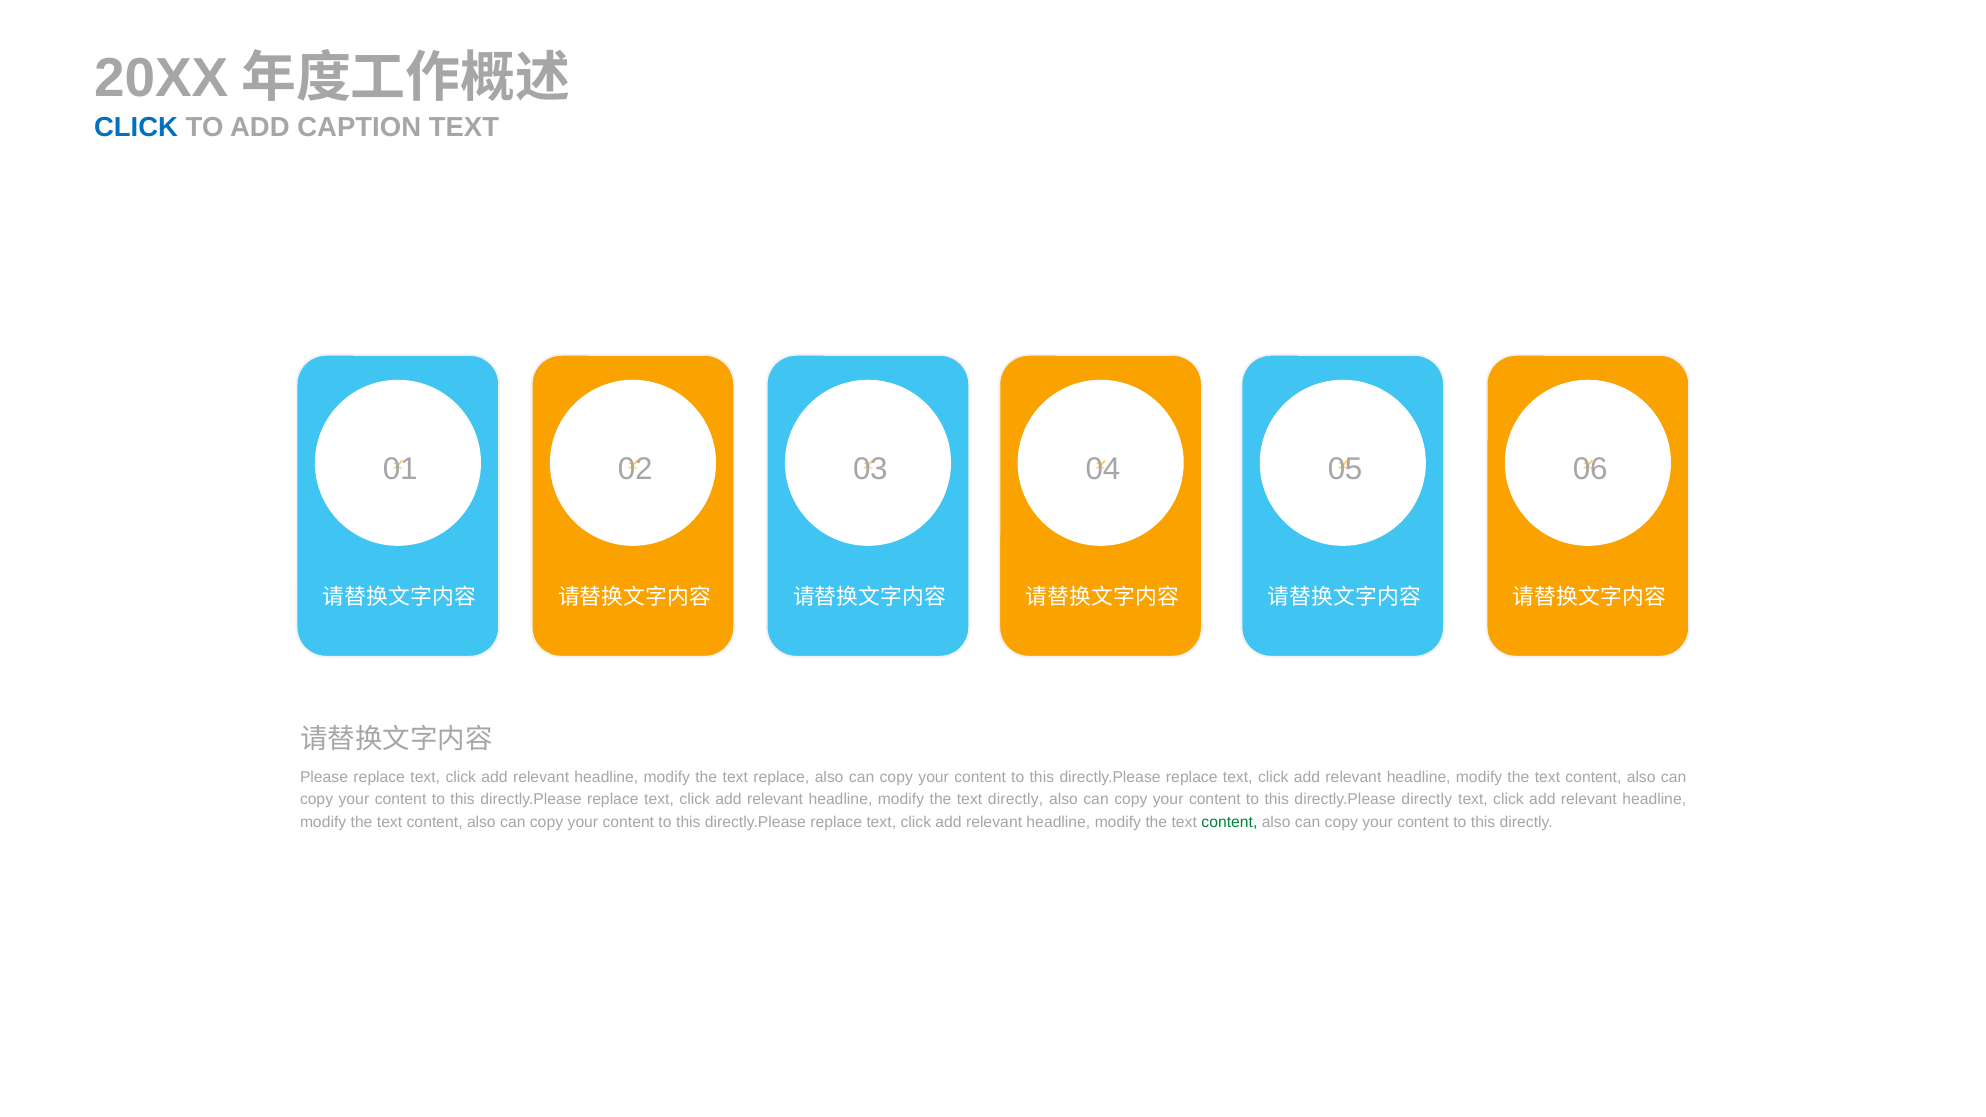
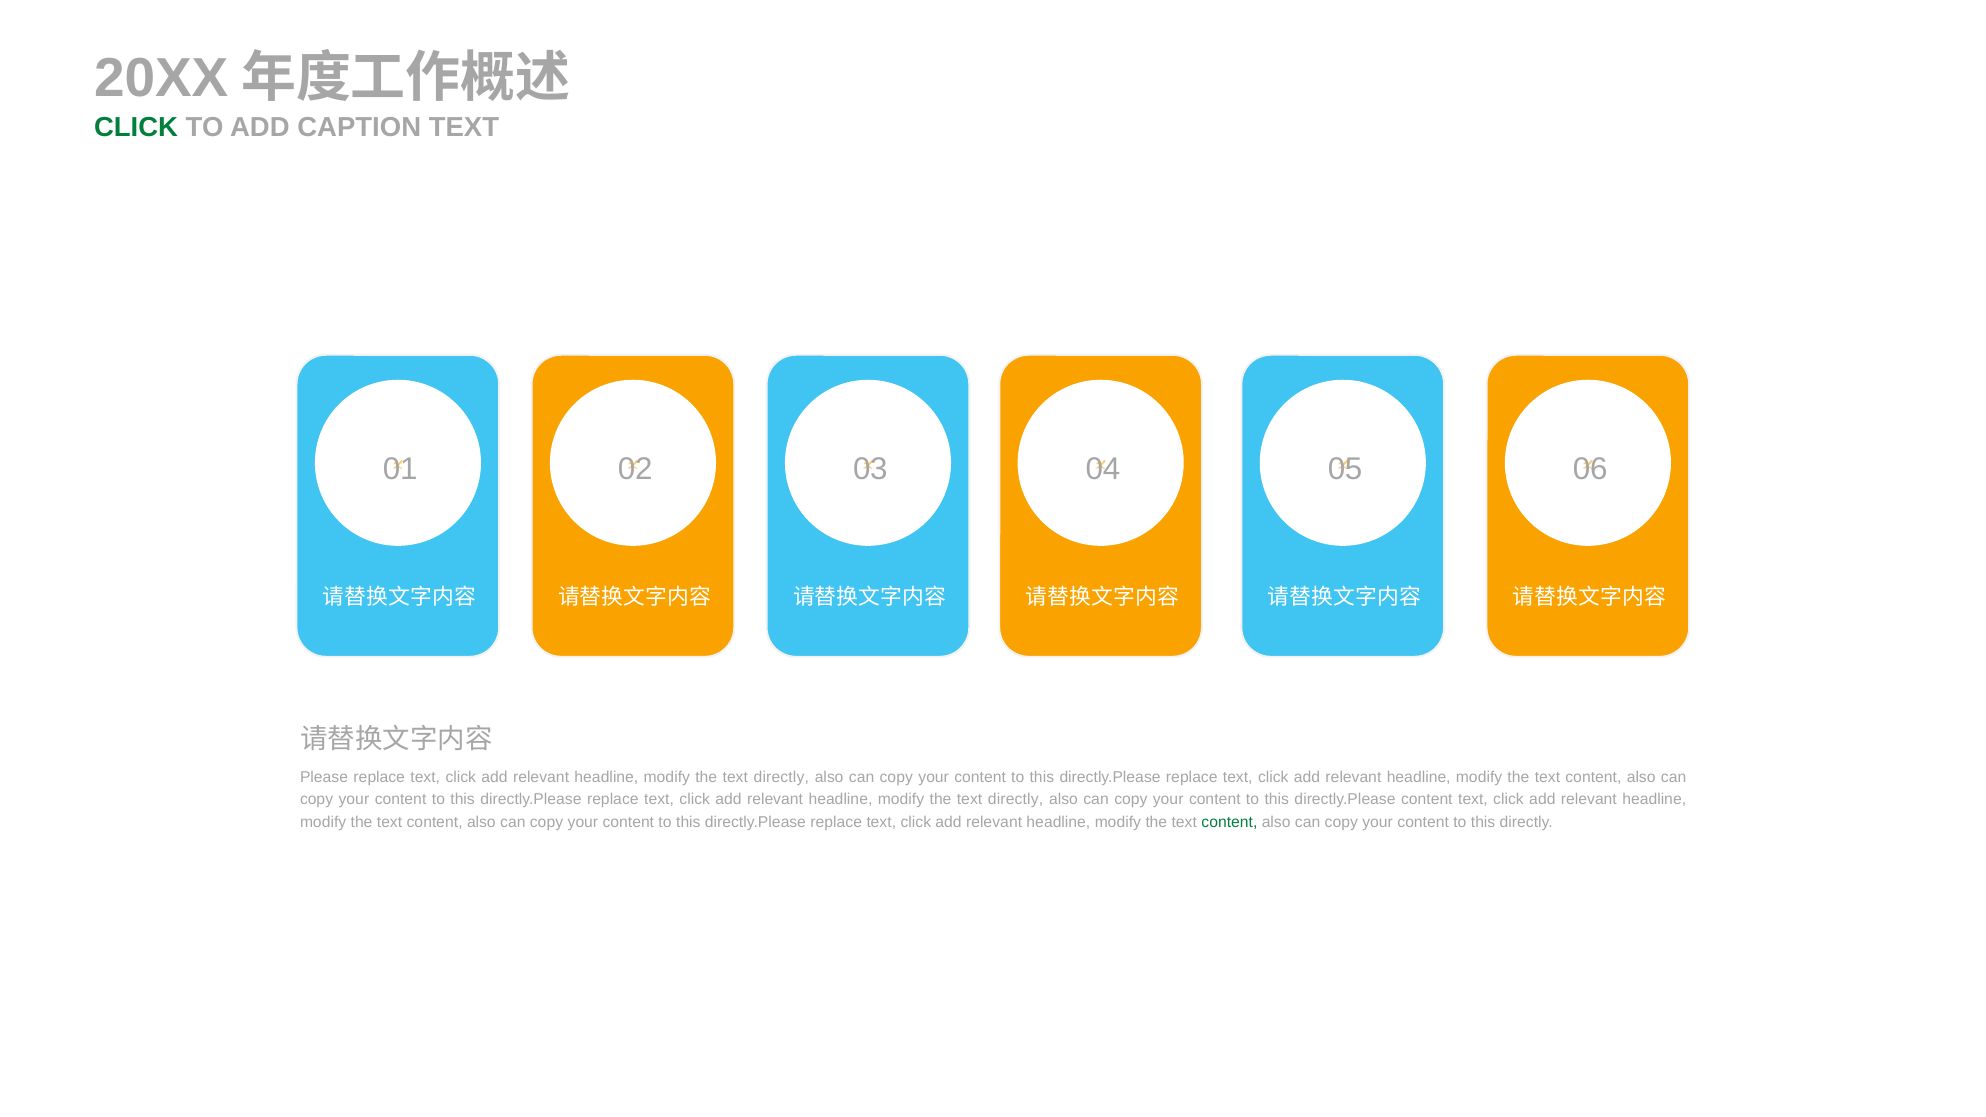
CLICK colour: blue -> green (136, 127)
replace: replace -> directly (781, 777)
directly.Please directly: directly -> content (1427, 799)
